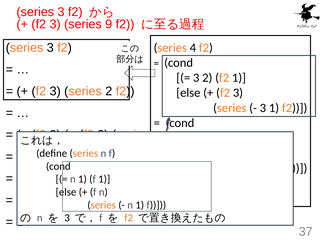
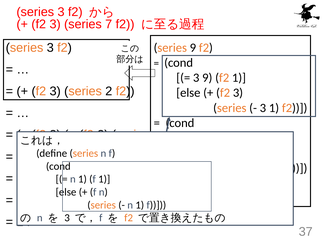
9: 9 -> 7 (109, 24)
series 4: 4 -> 9 (193, 48)
3 2: 2 -> 9 (207, 78)
